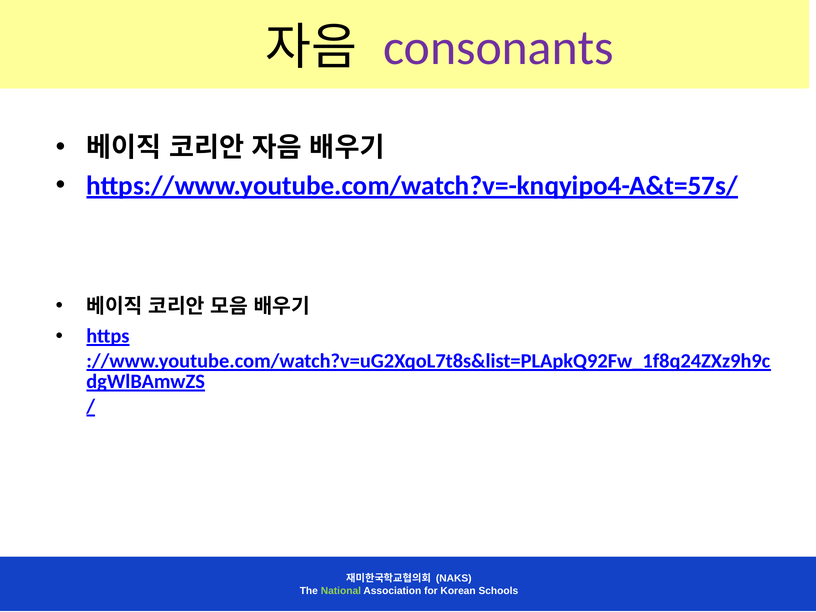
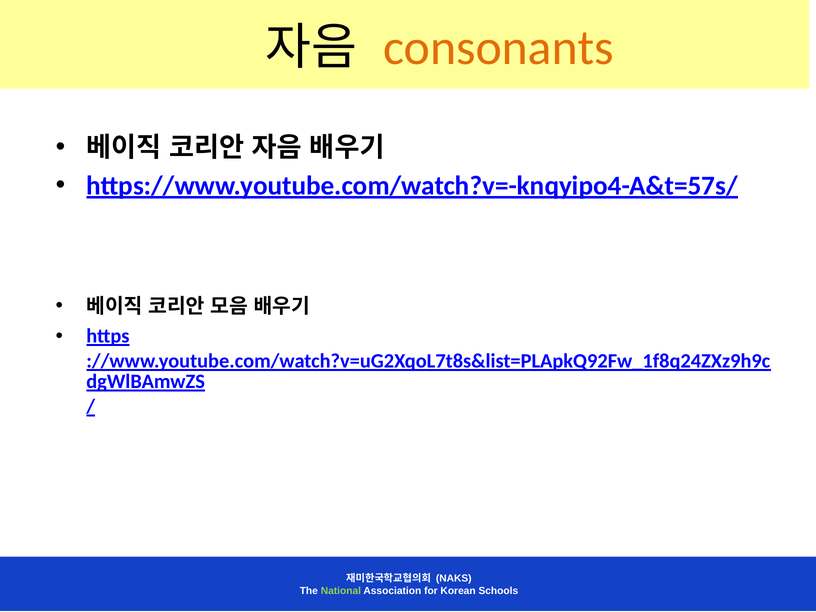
consonants colour: purple -> orange (498, 48)
